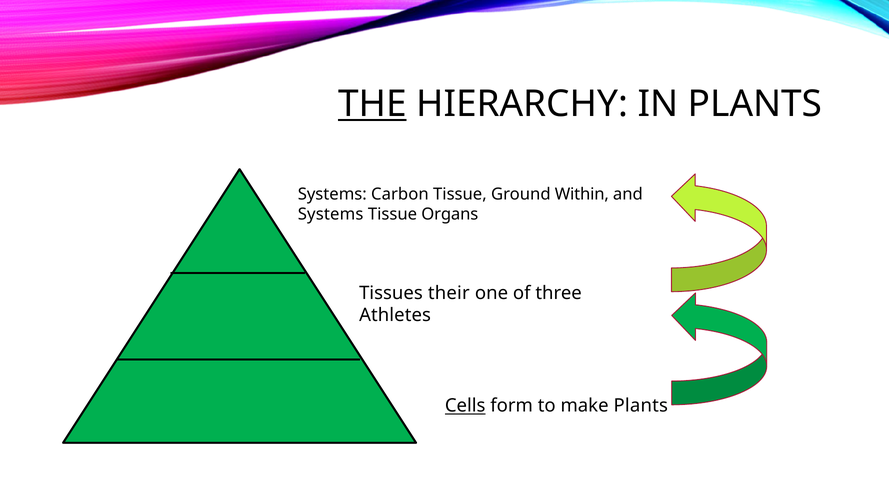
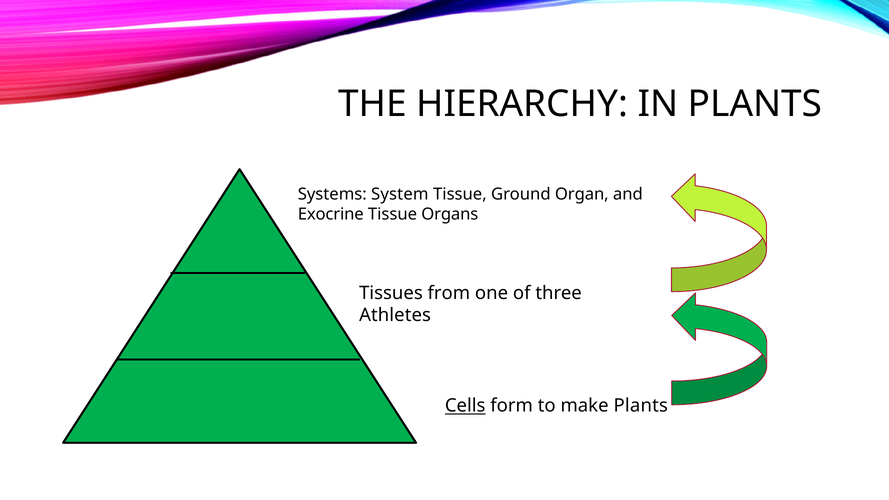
THE underline: present -> none (372, 104)
Carbon: Carbon -> System (400, 194)
Within: Within -> Organ (582, 194)
Systems: Systems -> Exocrine (331, 214)
their: their -> from (449, 293)
